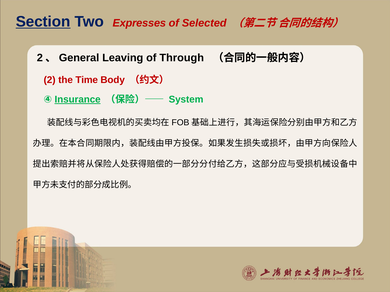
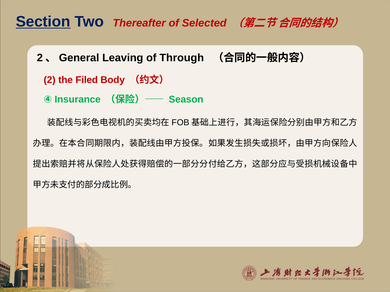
Expresses: Expresses -> Thereafter (139, 23)
Time: Time -> Filed (87, 80)
Insurance underline: present -> none (78, 100)
System: System -> Season (186, 100)
